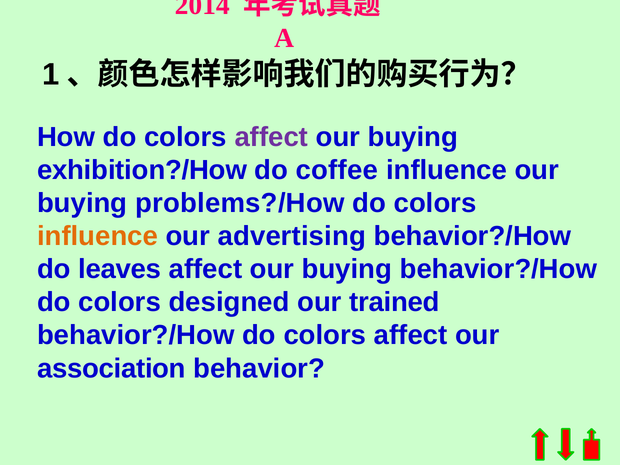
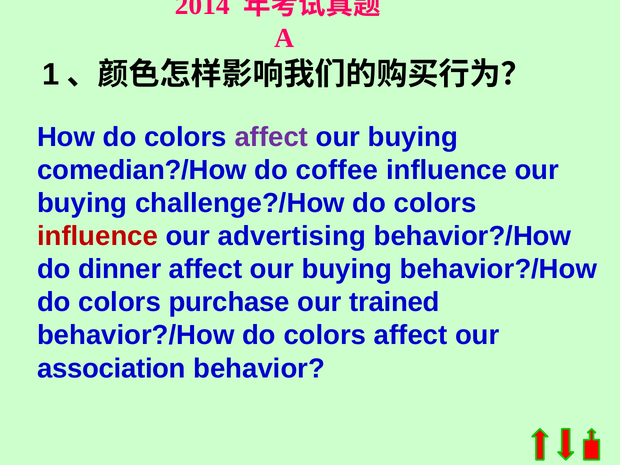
exhibition?/How: exhibition?/How -> comedian?/How (142, 170)
problems?/How: problems?/How -> challenge?/How (240, 203)
influence colour: orange -> red (98, 236)
leaves: leaves -> dinner (120, 269)
designed: designed -> purchase (229, 302)
